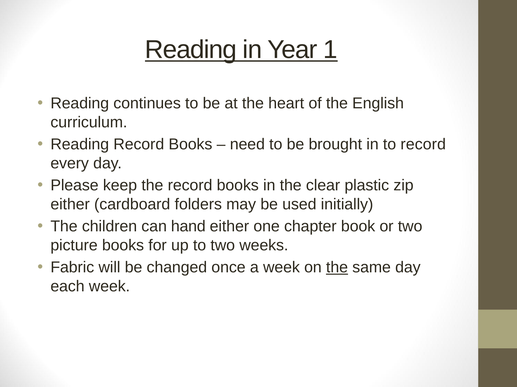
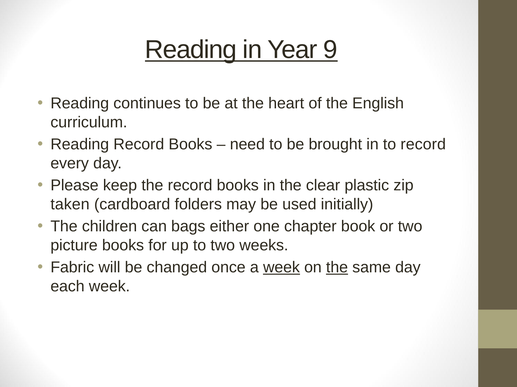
1: 1 -> 9 (330, 50)
either: either -> taken (70, 205)
hand: hand -> bags (188, 227)
week underline: none -> present (281, 268)
